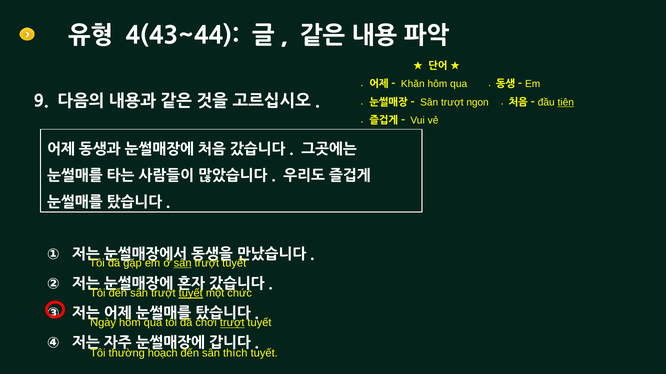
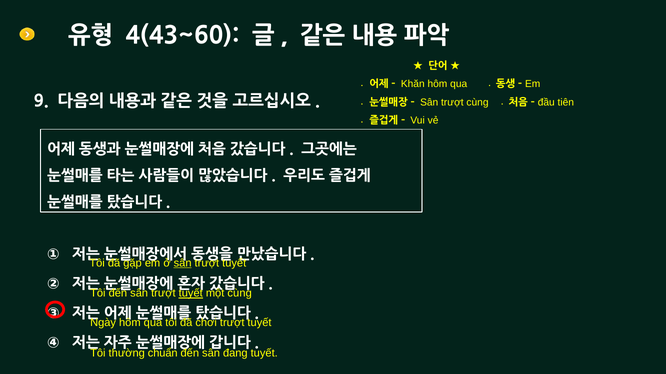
4(43~44: 4(43~44 -> 4(43~60 (183, 36)
trượt ngon: ngon -> cùng (478, 102)
tiên underline: present -> none (566, 102)
một chức: chức -> cùng (240, 294)
trượt underline: present -> none (232, 323)
hoạch: hoạch -> chuẩn (163, 354)
thích: thích -> đang (235, 354)
